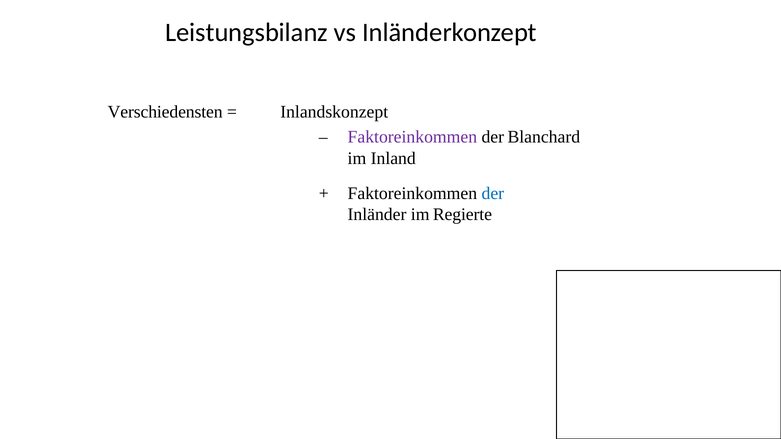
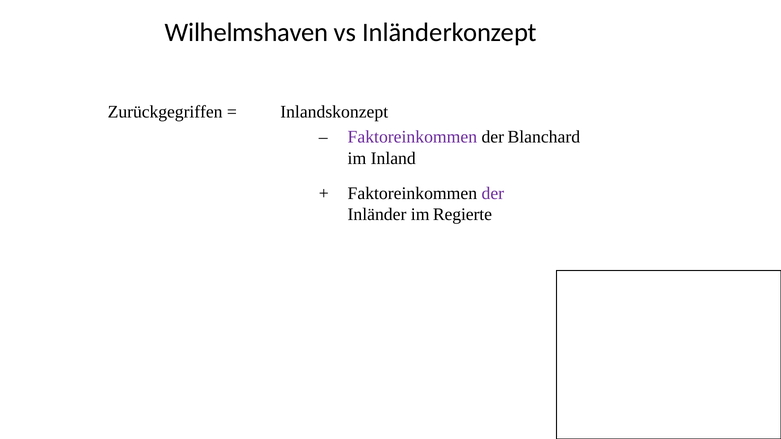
Leistungsbilanz: Leistungsbilanz -> Wilhelmshaven (247, 32)
Verschiedensten: Verschiedensten -> Zurückgegriffen (165, 112)
der colour: blue -> purple (493, 193)
